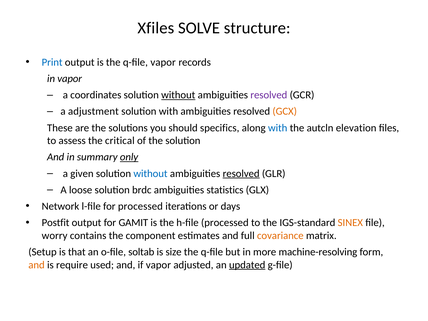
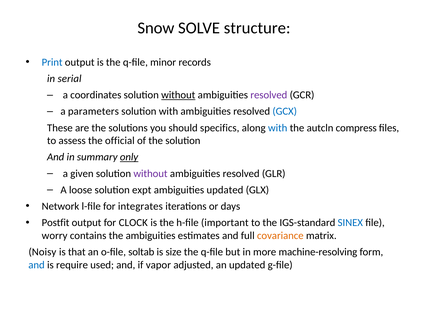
Xfiles: Xfiles -> Snow (156, 28)
q-file vapor: vapor -> minor (163, 62)
in vapor: vapor -> serial (70, 79)
adjustment: adjustment -> parameters (93, 111)
GCX colour: orange -> blue (285, 111)
elevation: elevation -> compress (356, 128)
critical: critical -> official (120, 141)
without colour: blue -> purple (150, 174)
resolved underline: present -> none (241, 174)
brdc: brdc -> expt (142, 190)
ambiguities statistics: statistics -> updated (225, 190)
for processed: processed -> integrates (140, 206)
GAMIT: GAMIT -> CLOCK (133, 223)
h-file processed: processed -> important (225, 223)
SINEX colour: orange -> blue (350, 223)
the component: component -> ambiguities (151, 236)
Setup: Setup -> Noisy (42, 252)
and colour: orange -> blue (37, 265)
updated underline: present -> none (247, 265)
